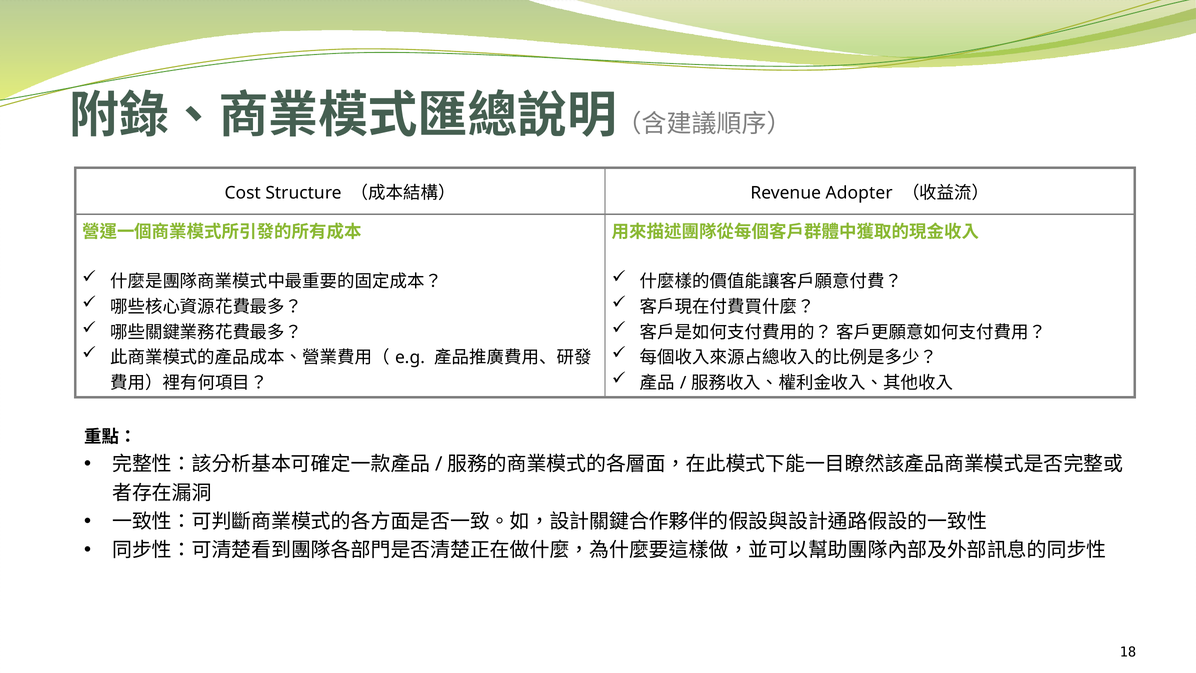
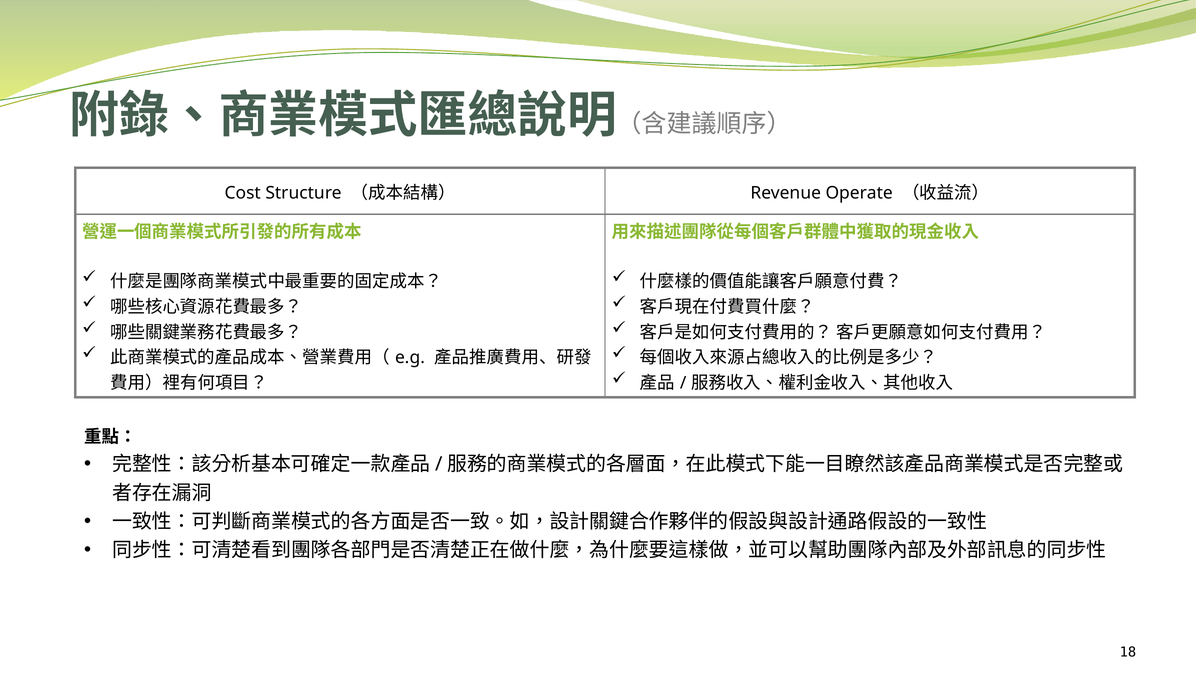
Adopter: Adopter -> Operate (859, 193)
